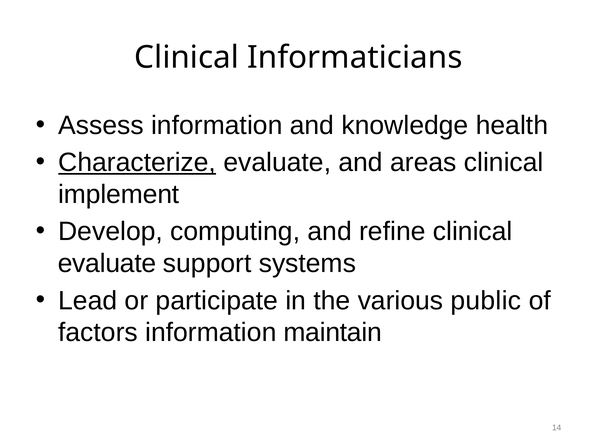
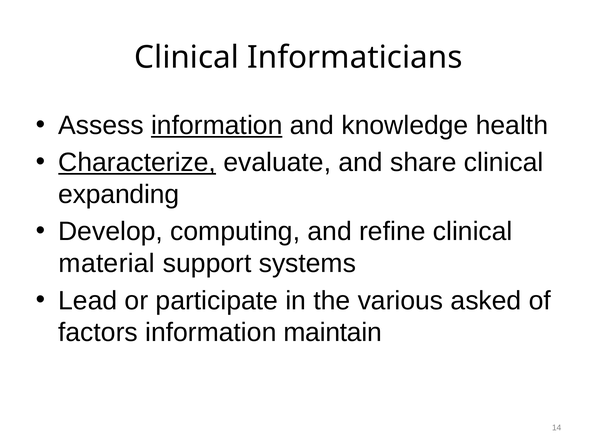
information underline: none -> present (217, 125)
areas: areas -> share (423, 162)
implement: implement -> expanding (119, 194)
evaluate: evaluate -> material (107, 263)
public: public -> asked (486, 300)
